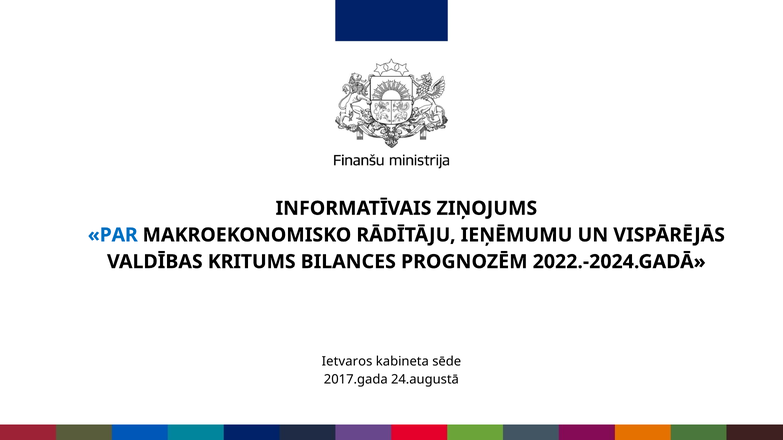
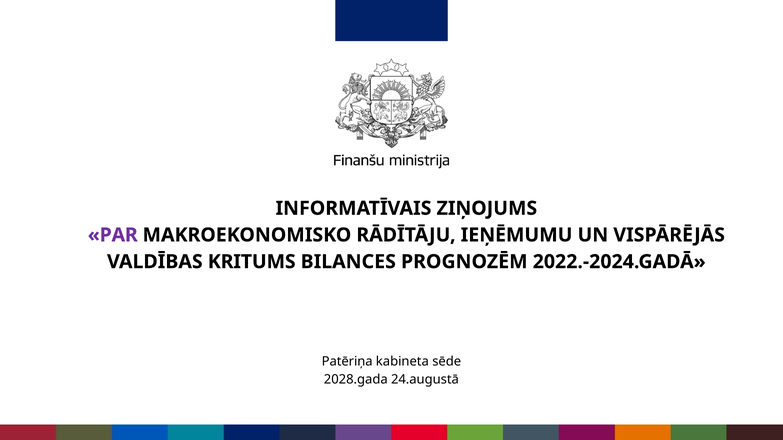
PAR colour: blue -> purple (113, 235)
Ietvaros: Ietvaros -> Patēriņa (347, 362)
2017.gada: 2017.gada -> 2028.gada (356, 380)
